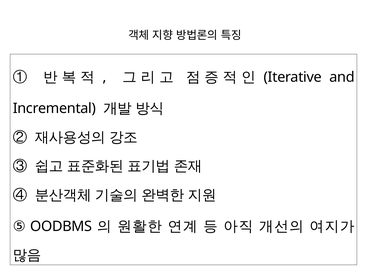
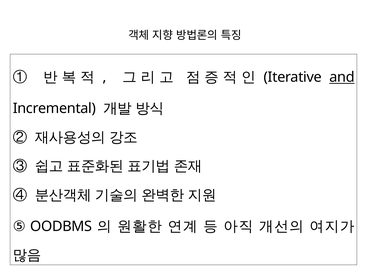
and underline: none -> present (342, 77)
